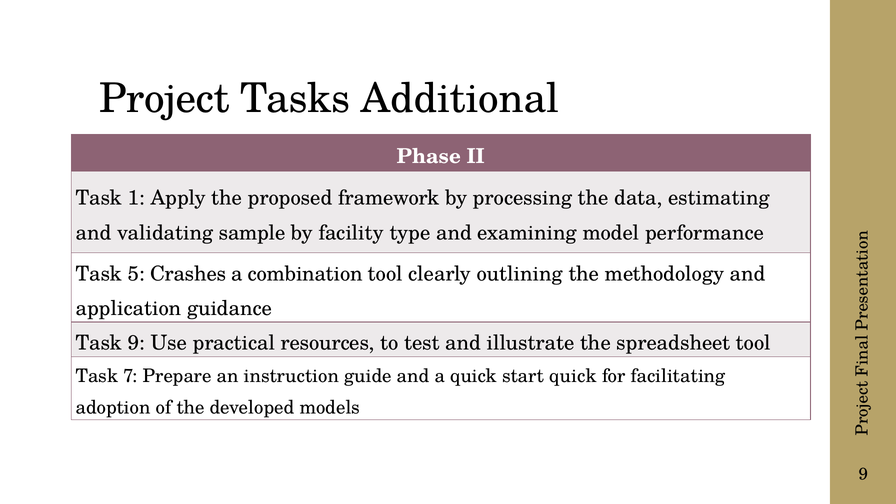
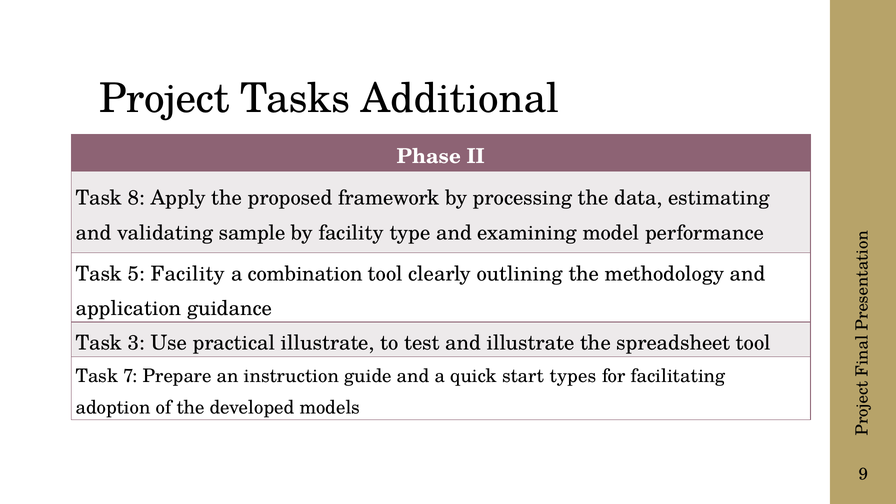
1: 1 -> 8 (136, 198)
5 Crashes: Crashes -> Facility (188, 274)
Task 9: 9 -> 3 (136, 343)
practical resources: resources -> illustrate (328, 343)
start quick: quick -> types (573, 376)
